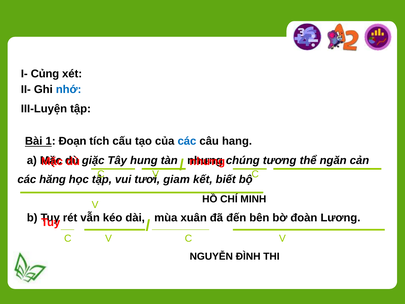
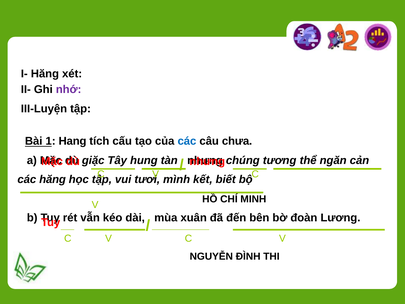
I- Củng: Củng -> Hăng (45, 74)
nhớ colour: blue -> purple (69, 89)
Đoạn: Đoạn -> Hang (73, 141)
hang: hang -> chưa (237, 141)
giam: giam -> mình (177, 179)
